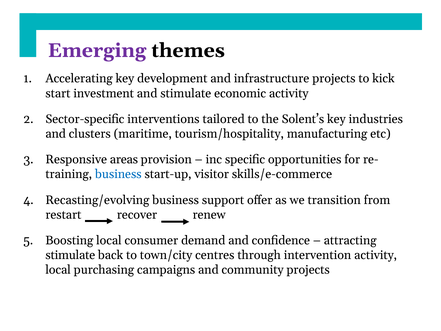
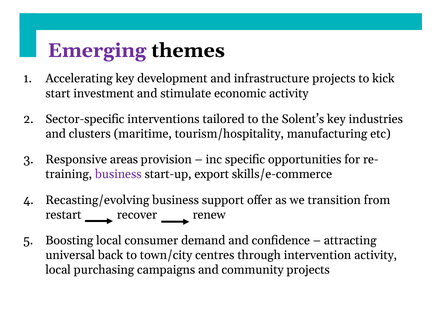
business colour: blue -> purple (118, 174)
visitor: visitor -> export (212, 174)
stimulate: stimulate -> universal (70, 255)
